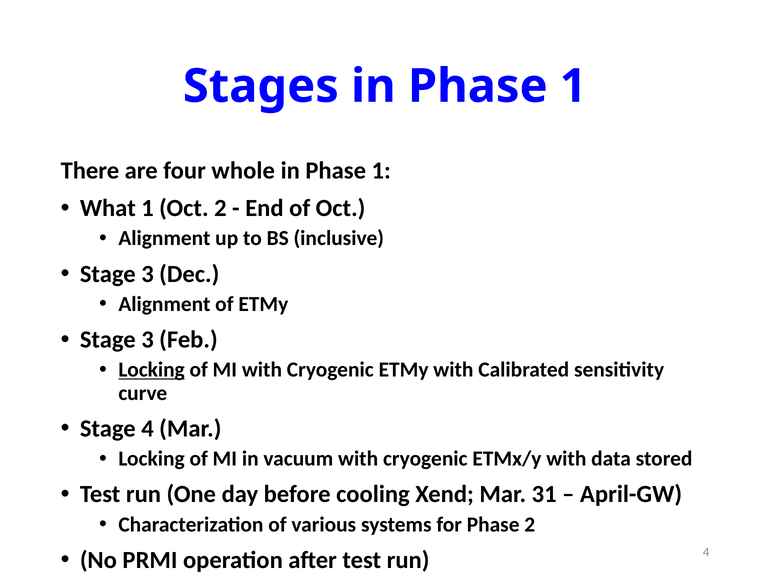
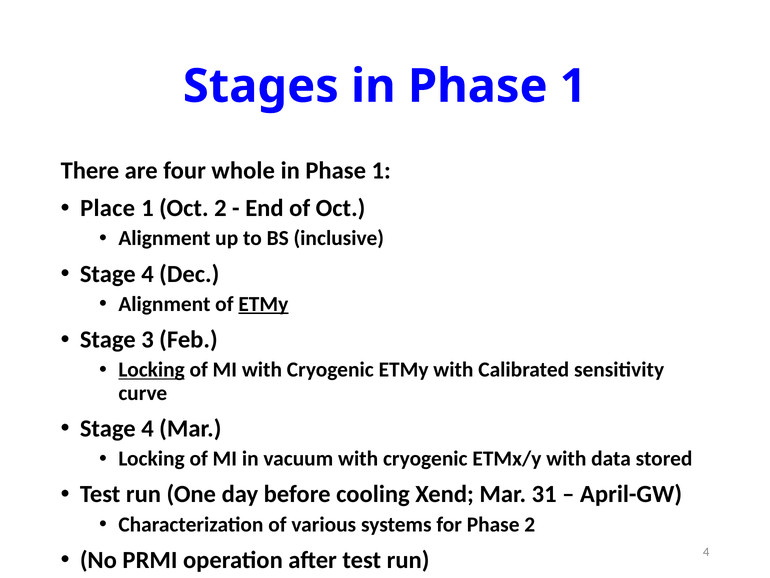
What: What -> Place (108, 208)
3: 3 -> 4 (148, 274)
ETMy underline: none -> present (263, 304)
